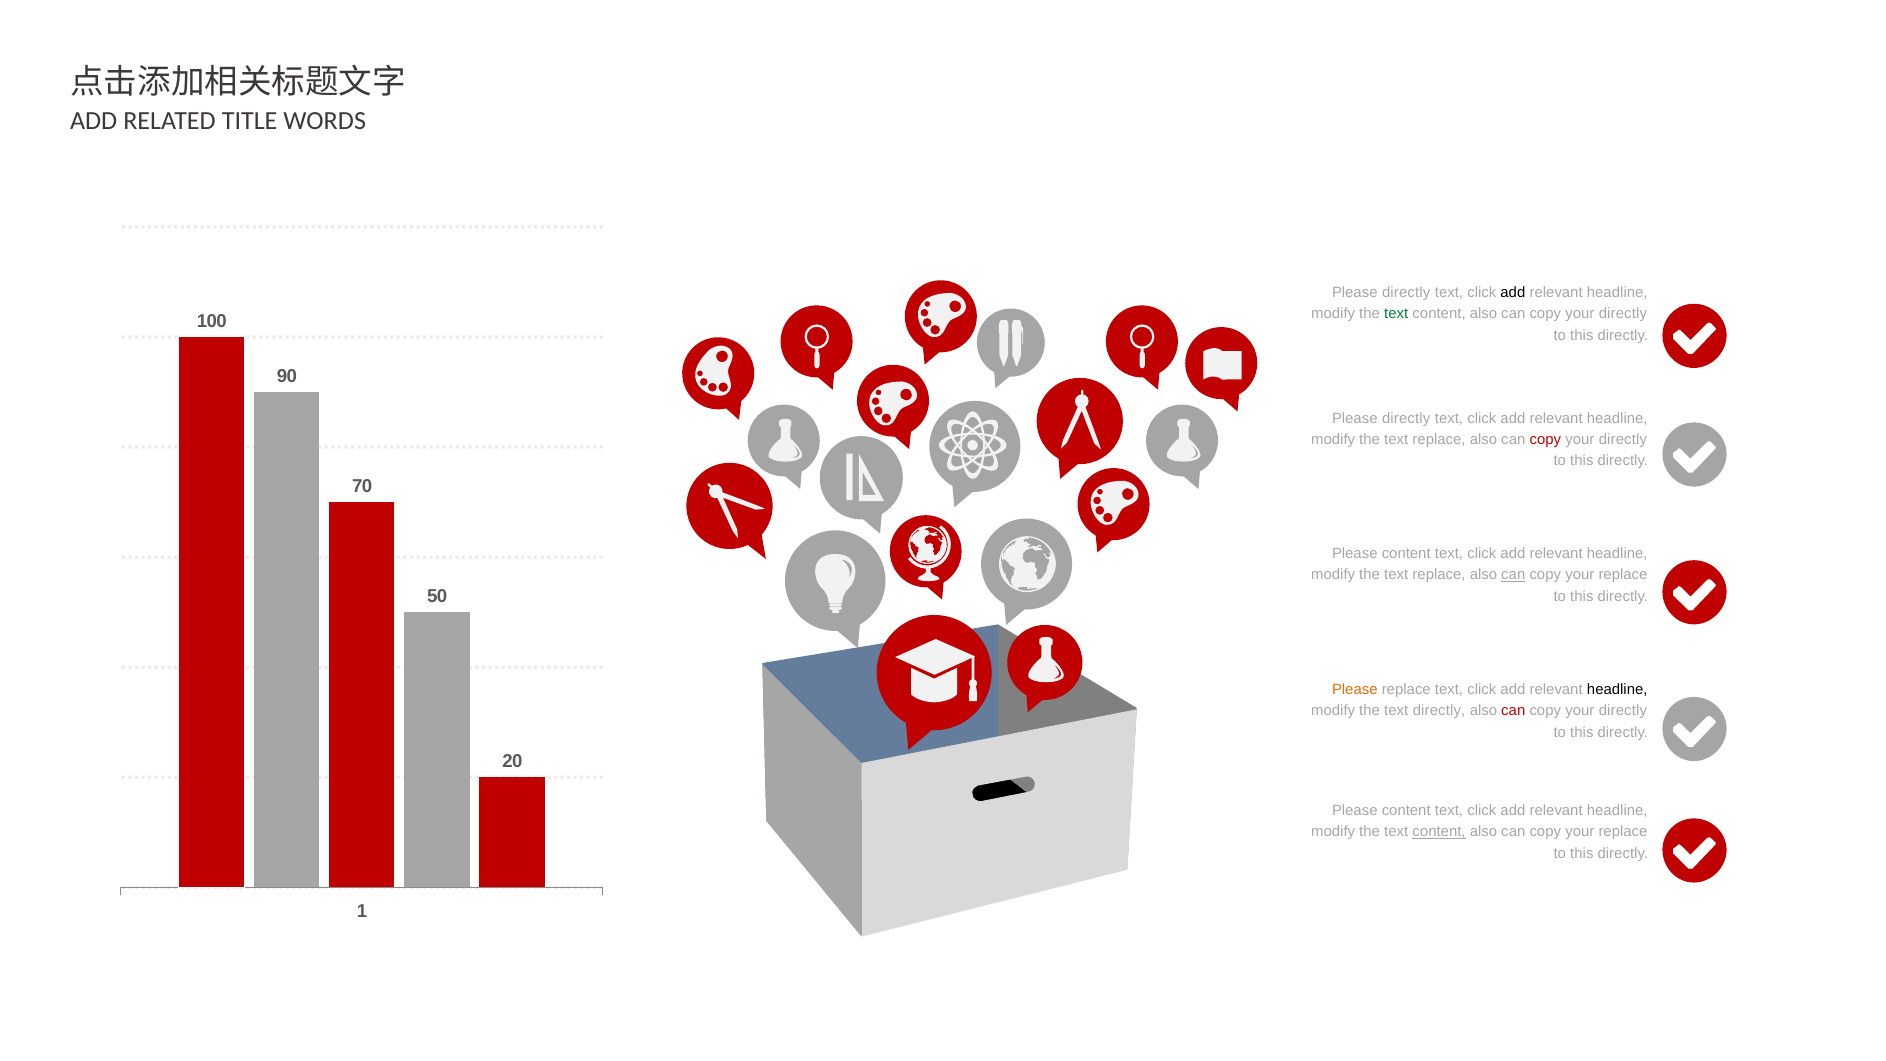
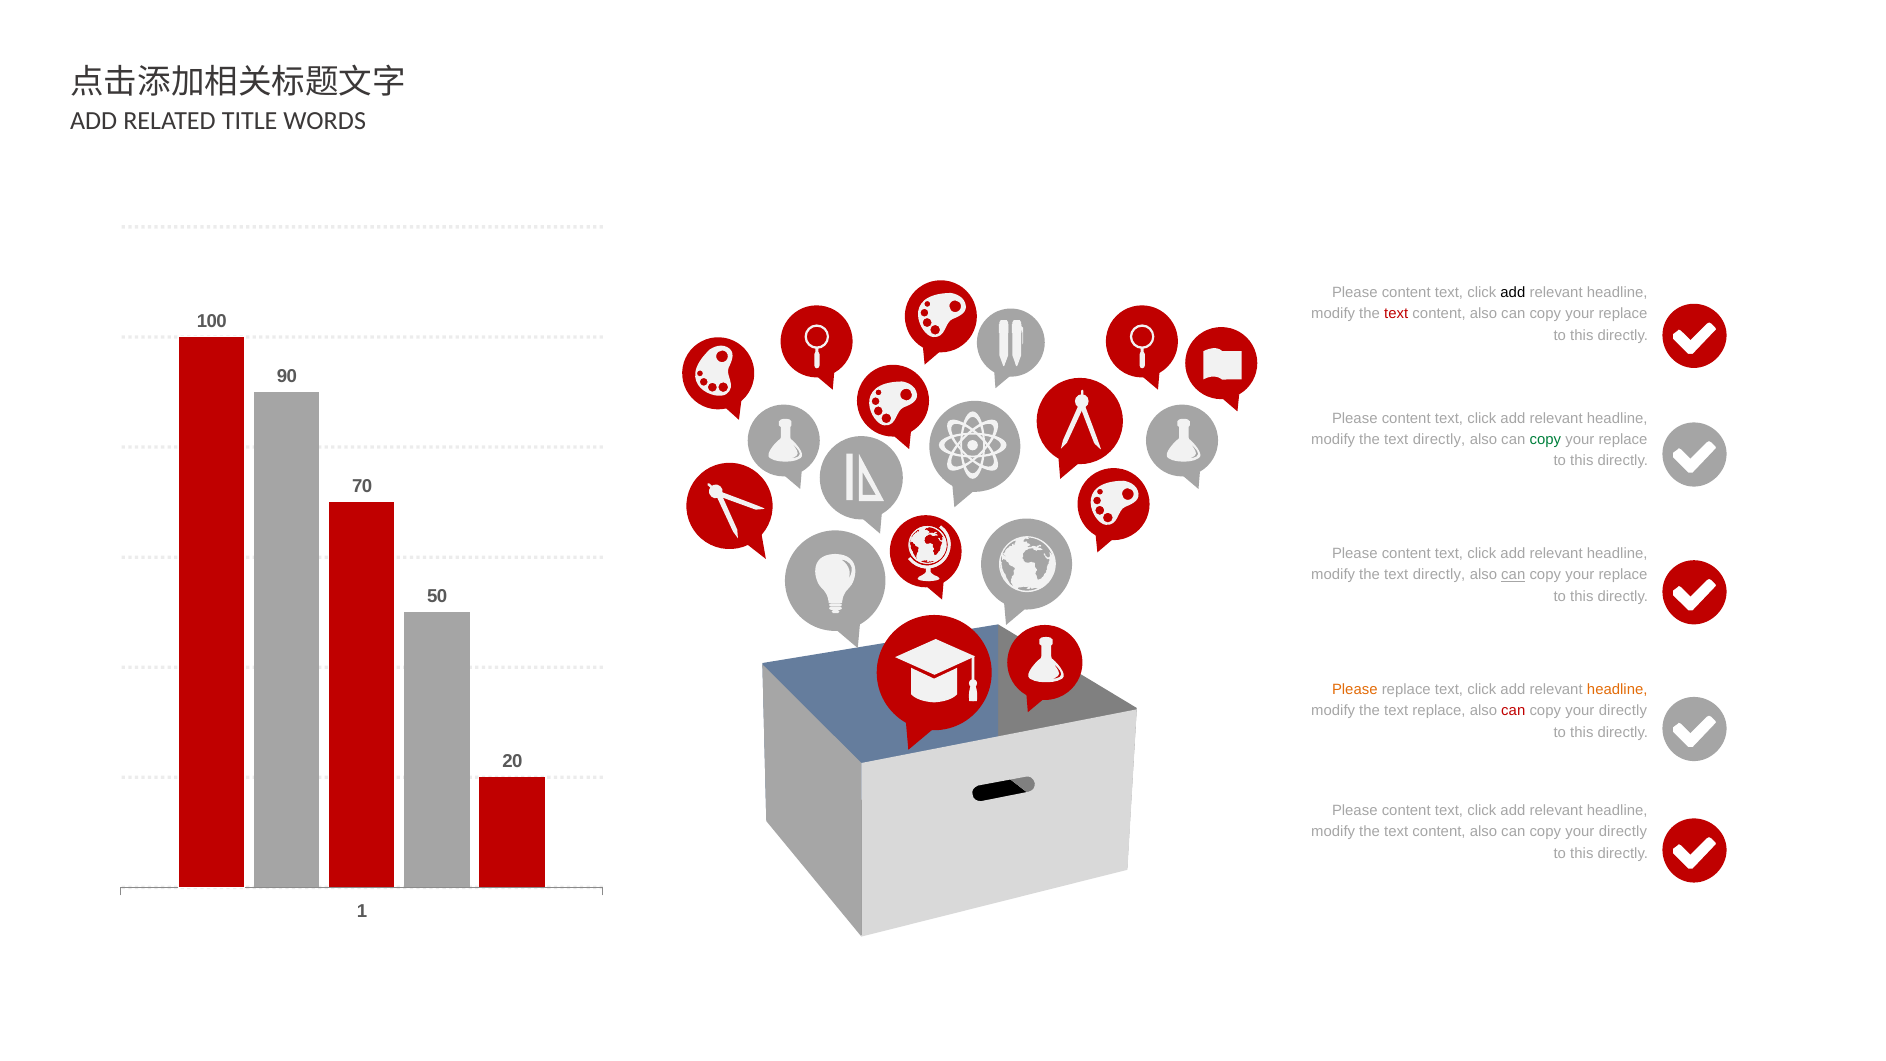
directly: directly -> content (1406, 292)
text colour: green -> red (1396, 314)
directly: directly -> replace (1623, 314)
directly: directly -> content (1406, 418)
replace: replace -> directly (1439, 440)
copy colour: red -> green (1545, 440)
directly: directly -> replace (1623, 440)
replace: replace -> directly (1439, 575)
headline colour: black -> orange (1617, 690)
text directly: directly -> replace (1439, 711)
content underline: present -> none (1439, 832)
replace: replace -> directly (1623, 832)
